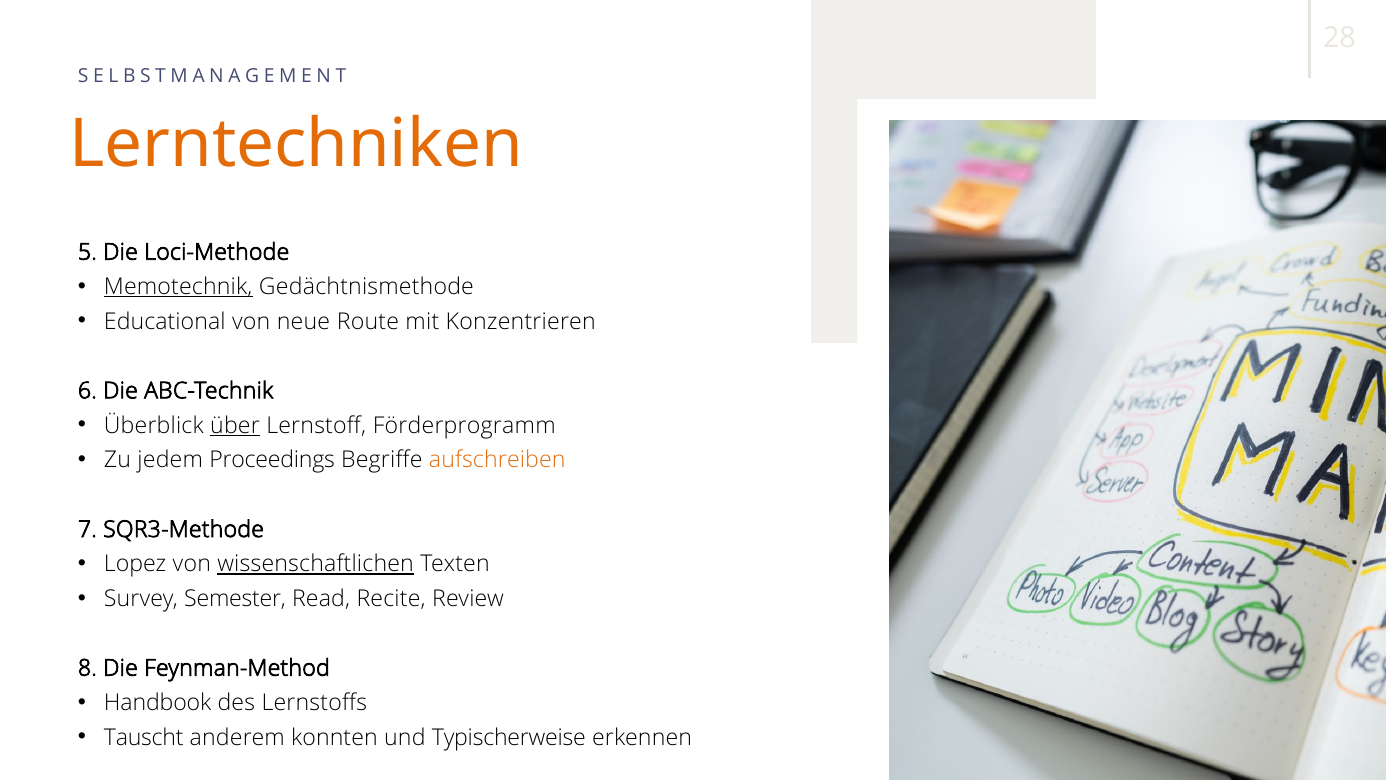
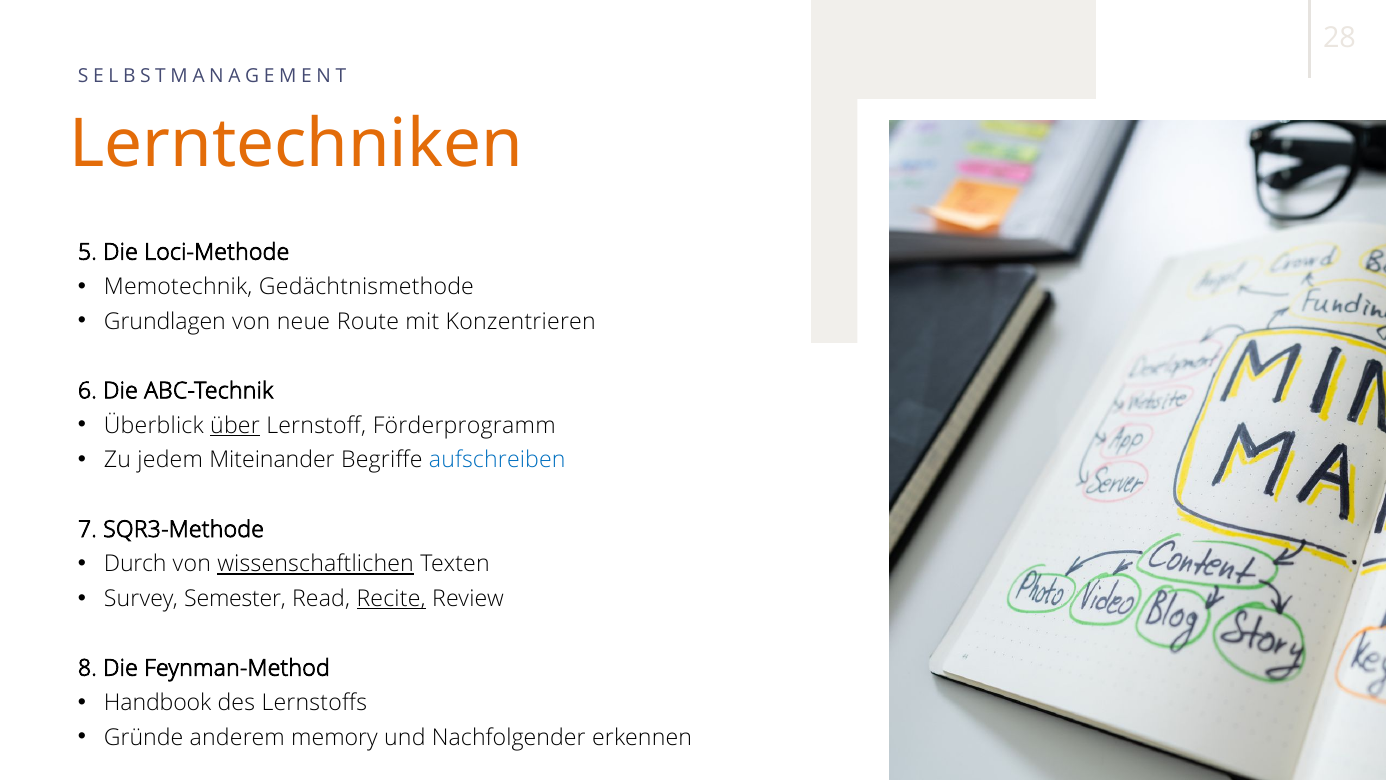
Memotechnik underline: present -> none (178, 287)
Educational: Educational -> Grundlagen (165, 321)
Proceedings: Proceedings -> Miteinander (272, 460)
aufschreiben colour: orange -> blue (497, 460)
Lopez: Lopez -> Durch (135, 564)
Recite underline: none -> present (391, 598)
Tauscht: Tauscht -> Gründe (144, 737)
konnten: konnten -> memory (334, 737)
Typischerweise: Typischerweise -> Nachfolgender (509, 737)
